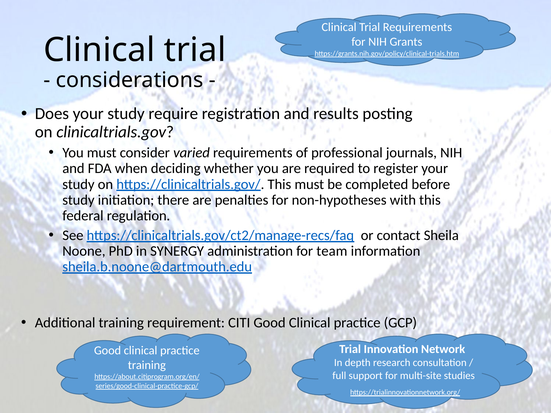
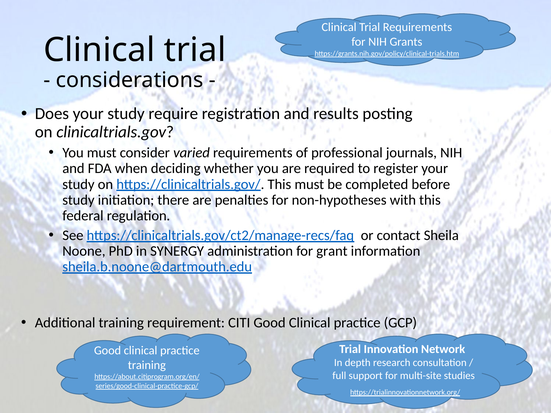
team: team -> grant (332, 251)
